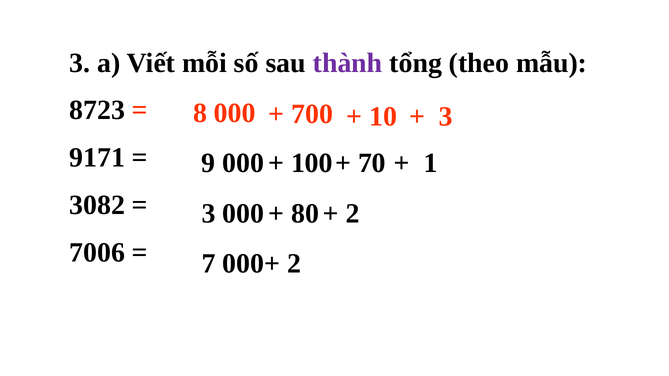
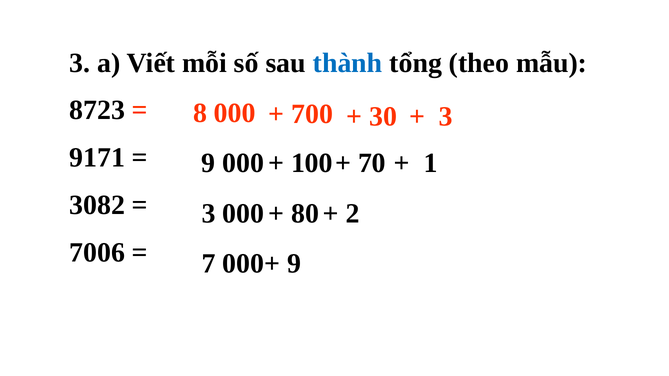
thành colour: purple -> blue (348, 63)
10: 10 -> 30 (383, 117)
2: 2 -> 9 (294, 264)
